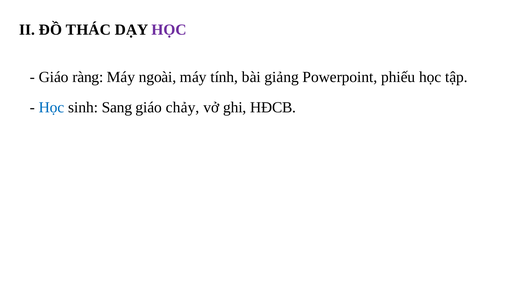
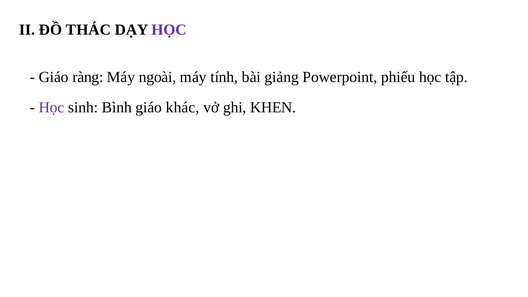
Học colour: blue -> purple (52, 108)
Sang: Sang -> Bình (117, 108)
chảy: chảy -> khác (183, 108)
HĐCB: HĐCB -> KHEN (273, 108)
